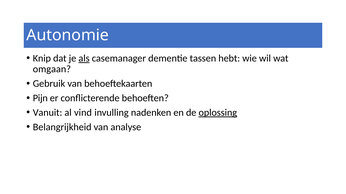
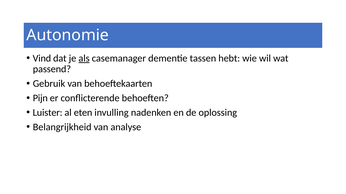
Knip: Knip -> Vind (42, 58)
omgaan: omgaan -> passend (52, 69)
Vanuit: Vanuit -> Luister (48, 113)
vind: vind -> eten (83, 113)
oplossing underline: present -> none (218, 113)
